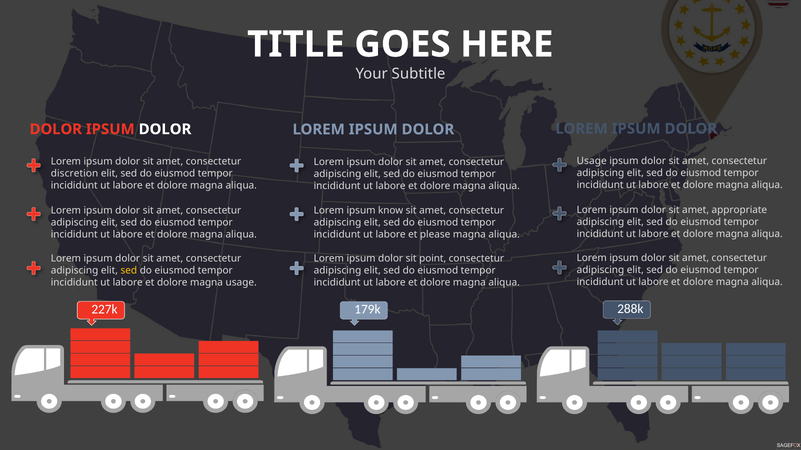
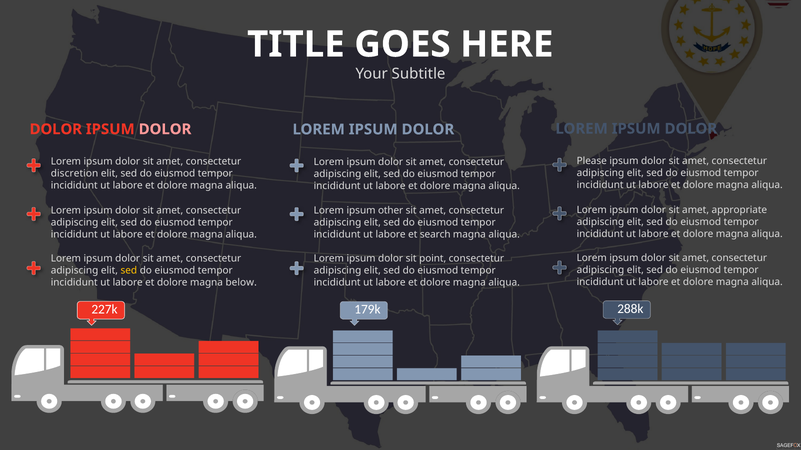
DOLOR colour: white -> pink (165, 129)
Usage: Usage -> Please (592, 161)
know: know -> other (391, 211)
please: please -> search (435, 235)
magna usage: usage -> below (241, 283)
